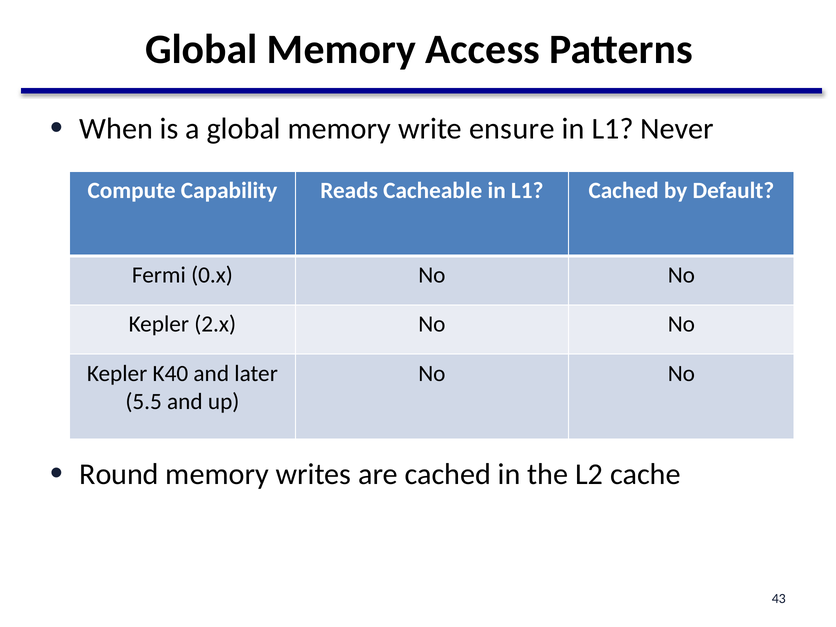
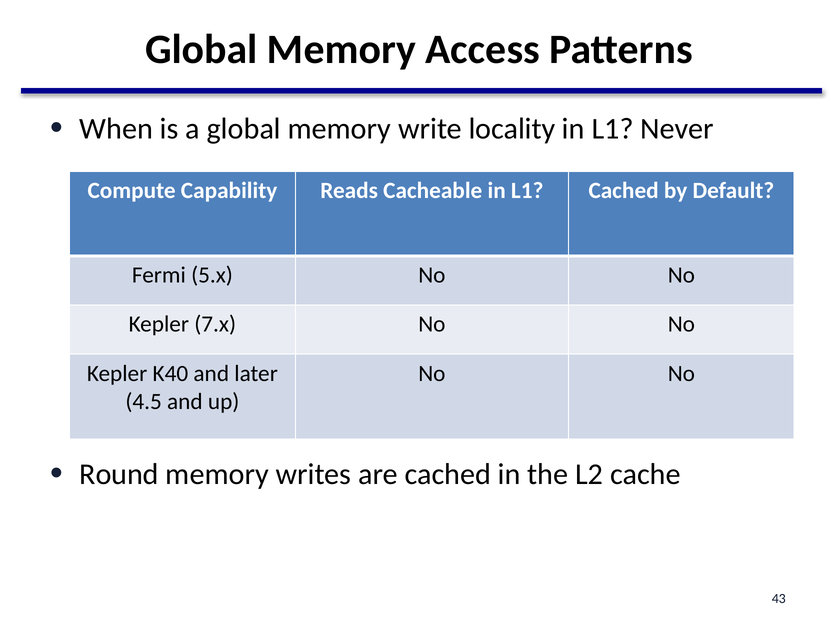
ensure: ensure -> locality (512, 129)
0.x: 0.x -> 5.x (212, 275)
2.x: 2.x -> 7.x (215, 324)
5.5: 5.5 -> 4.5 (144, 402)
